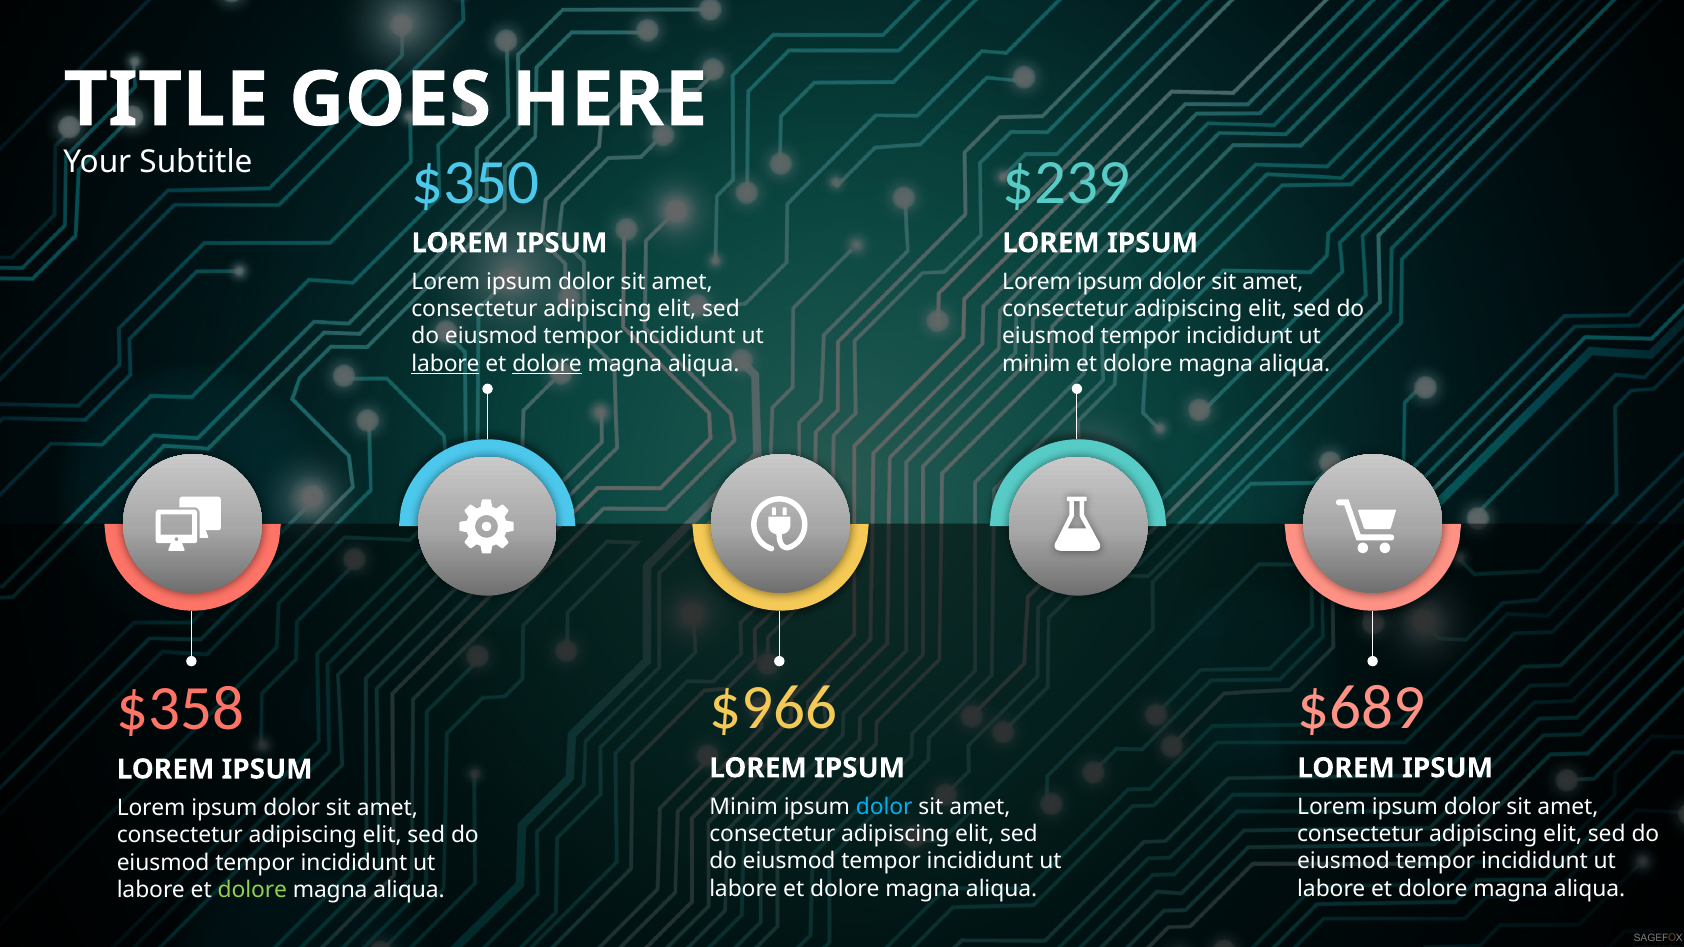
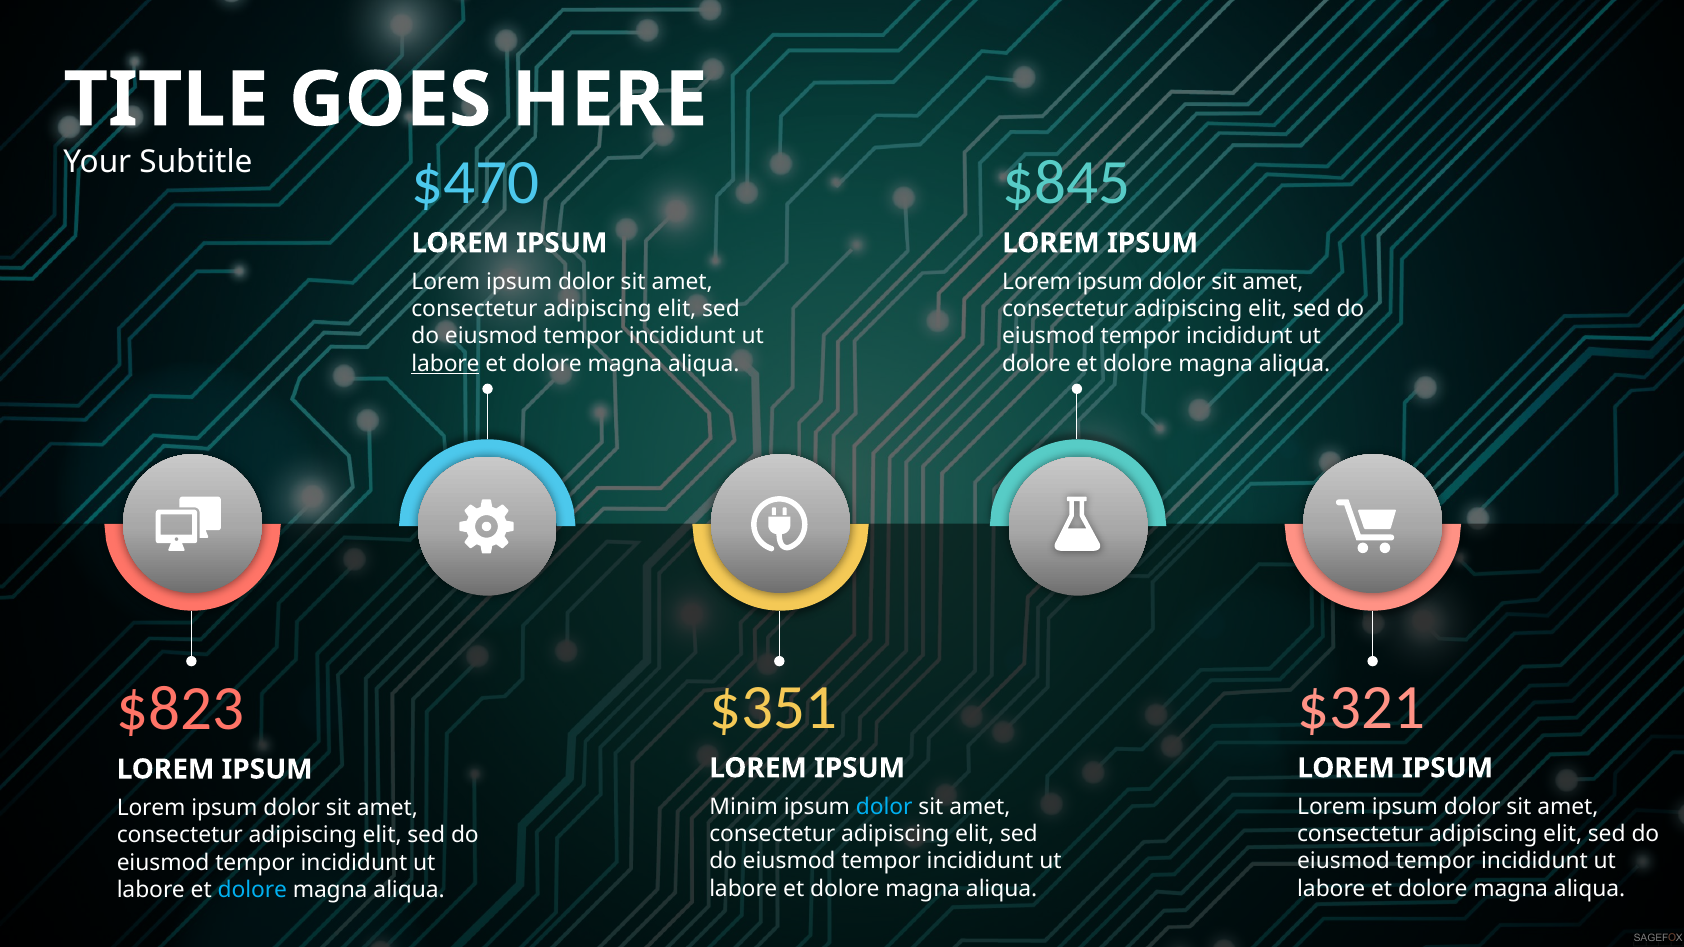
$350: $350 -> $470 (475, 182)
$239: $239 -> $845 (1066, 182)
dolore underline: present -> none (547, 364)
minim: minim -> dolore (1036, 364)
$966: $966 -> $351 (773, 708)
$689: $689 -> $321 (1361, 708)
$358: $358 -> $823 (181, 709)
dolore colour: light green -> light blue (252, 890)
